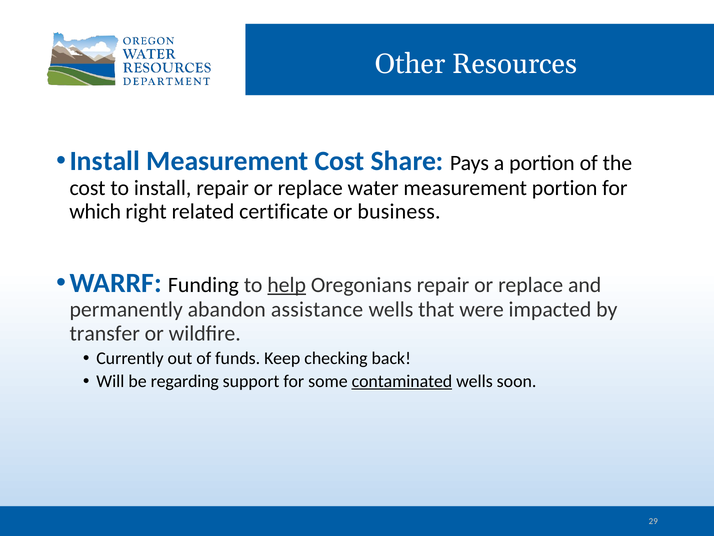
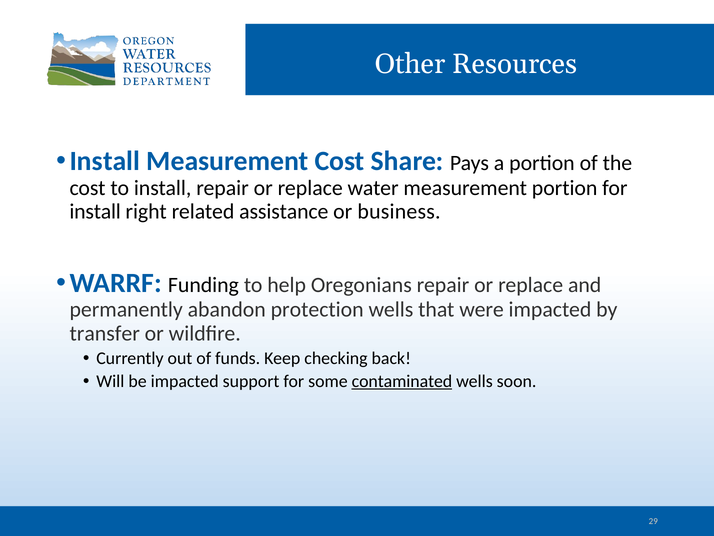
which: which -> install (95, 211)
certificate: certificate -> assistance (284, 211)
help underline: present -> none (287, 285)
assistance: assistance -> protection (317, 309)
be regarding: regarding -> impacted (185, 381)
